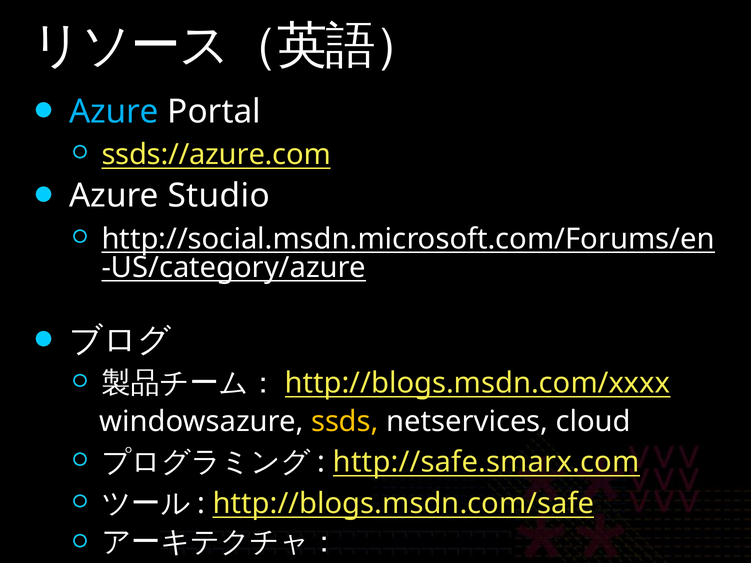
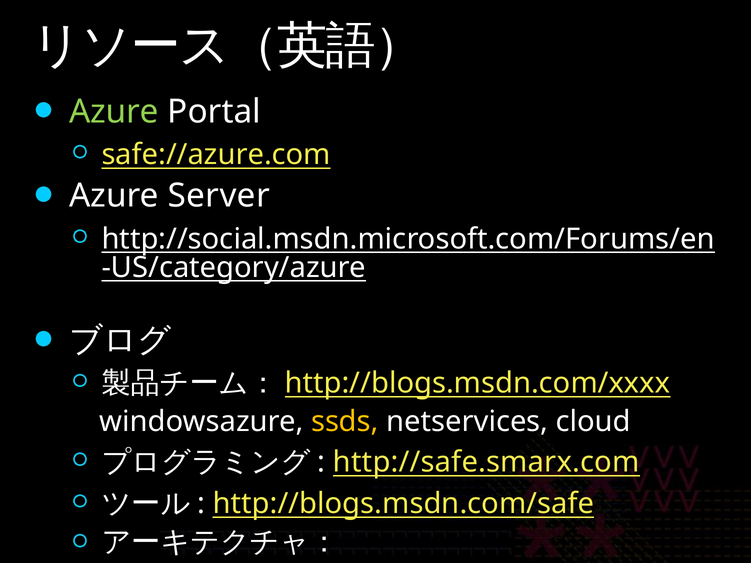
Azure colour: light blue -> light green (114, 112)
ssds://azure.com: ssds://azure.com -> safe://azure.com (216, 155)
Studio: Studio -> Server (219, 196)
